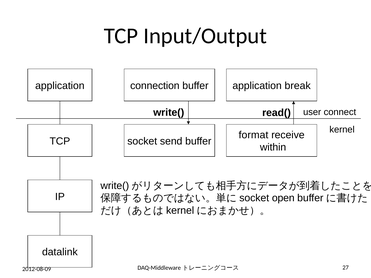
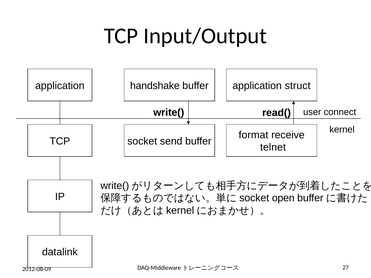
connection: connection -> handshake (155, 86)
break: break -> struct (298, 86)
within: within -> telnet (273, 147)
